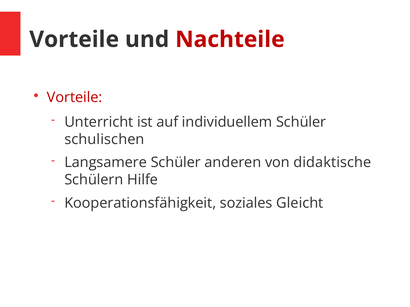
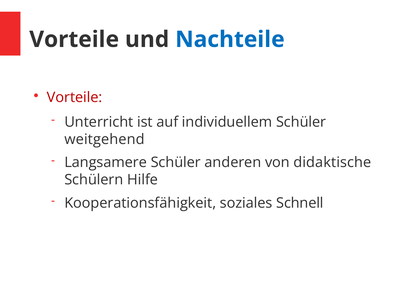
Nachteile colour: red -> blue (230, 40)
schulischen: schulischen -> weitgehend (105, 140)
Gleicht: Gleicht -> Schnell (300, 203)
